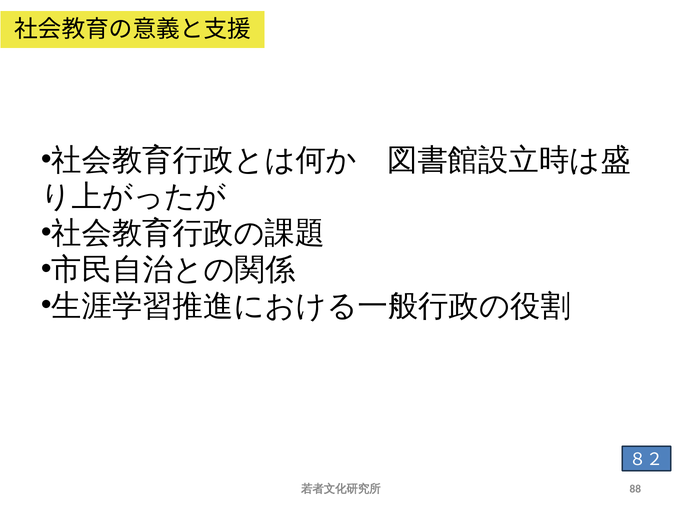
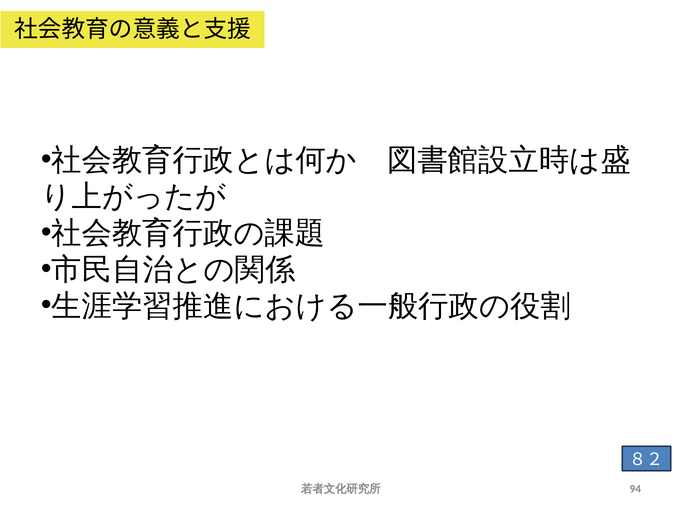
88: 88 -> 94 (635, 488)
